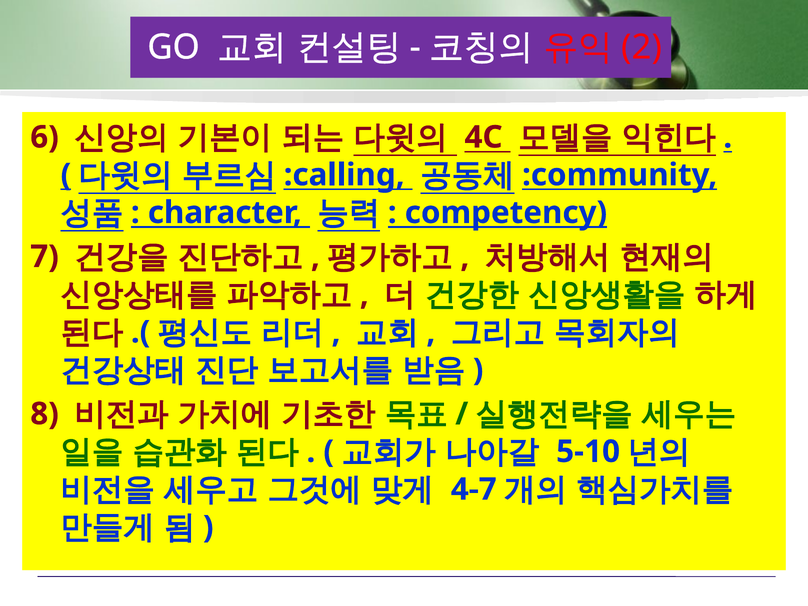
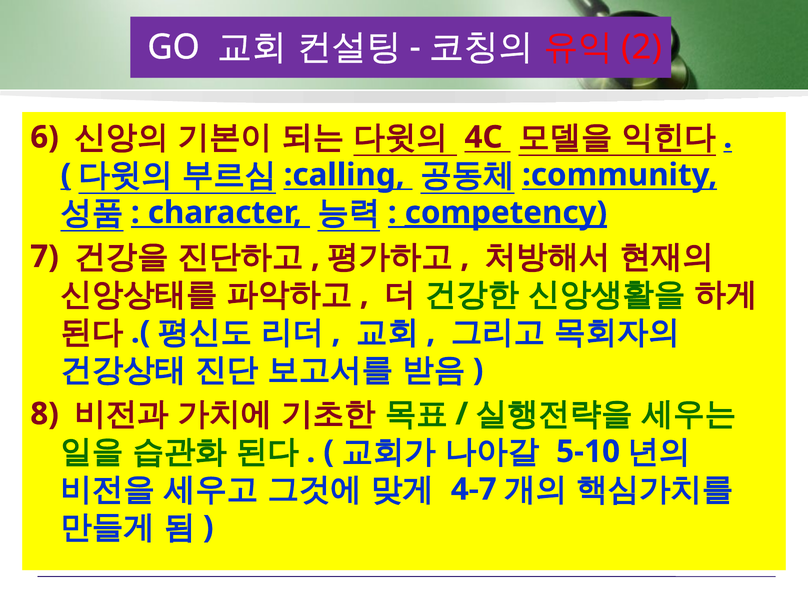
competency underline: none -> present (506, 213)
